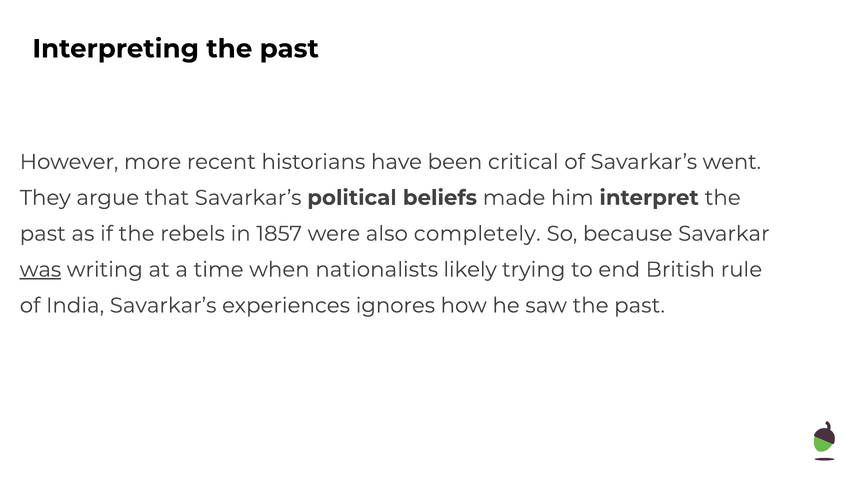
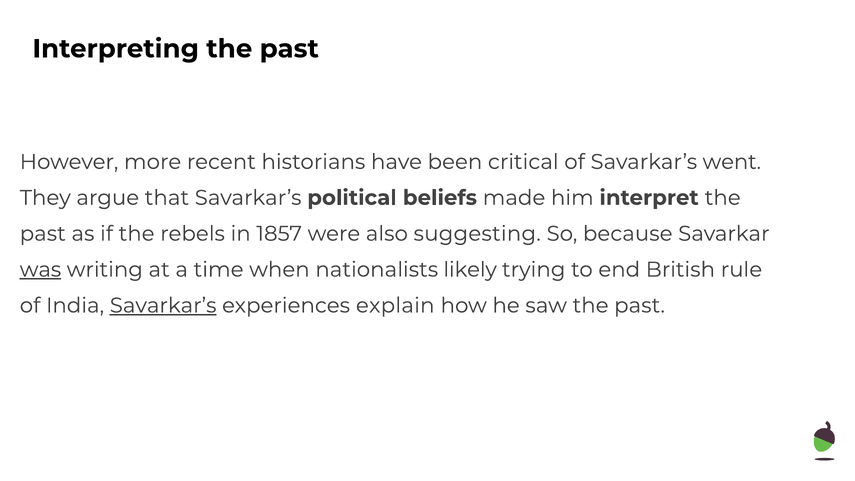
completely: completely -> suggesting (477, 234)
Savarkar’s underline: none -> present (163, 305)
ignores: ignores -> explain (395, 305)
